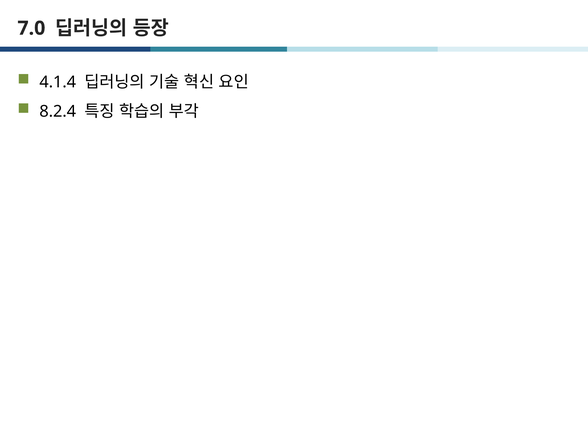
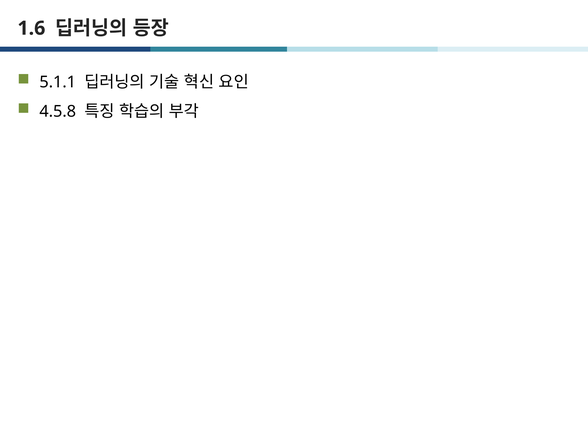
7.0: 7.0 -> 1.6 (31, 28)
4.1.4: 4.1.4 -> 5.1.1 (58, 82)
8.2.4: 8.2.4 -> 4.5.8 (58, 112)
